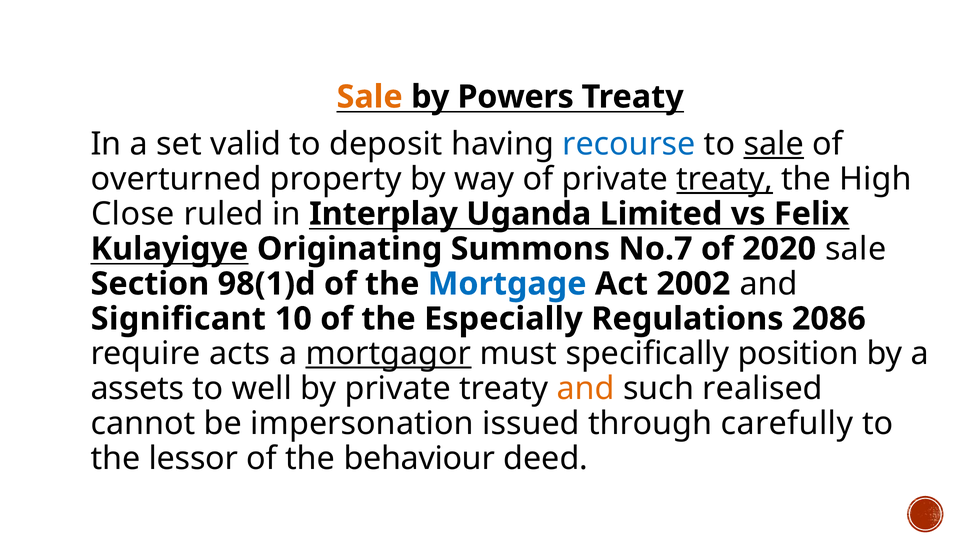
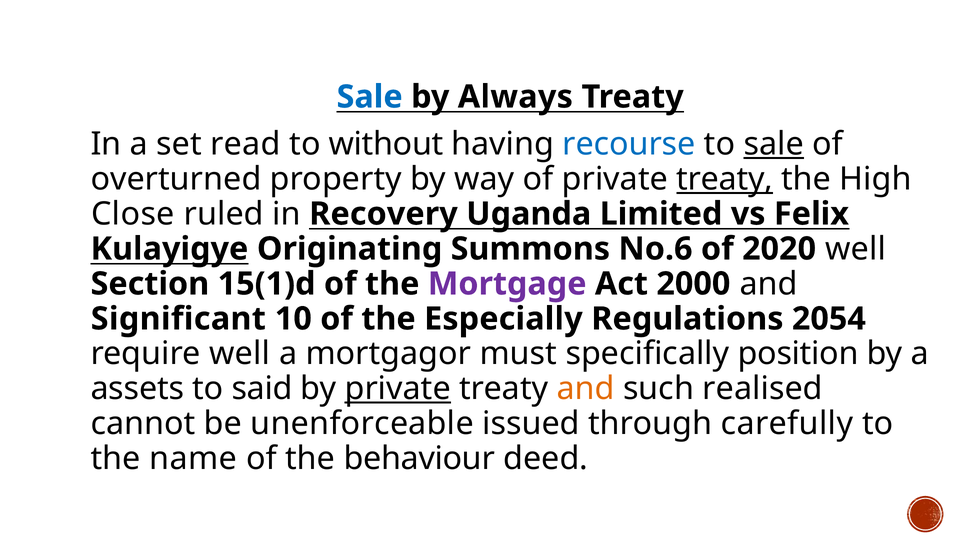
Sale colour: orange -> blue (370, 97)
Powers: Powers -> Always (515, 97)
valid: valid -> read (246, 144)
deposit: deposit -> without (386, 144)
Interplay: Interplay -> Recovery (383, 214)
No.7: No.7 -> No.6 (655, 249)
2020 sale: sale -> well (856, 249)
98(1)d: 98(1)d -> 15(1)d (267, 284)
Mortgage colour: blue -> purple (507, 284)
2002: 2002 -> 2000 (693, 284)
2086: 2086 -> 2054 (829, 319)
require acts: acts -> well (240, 354)
mortgagor underline: present -> none (388, 354)
well: well -> said (262, 388)
private underline: none -> present (398, 388)
impersonation: impersonation -> unenforceable (362, 423)
lessor: lessor -> name (193, 458)
